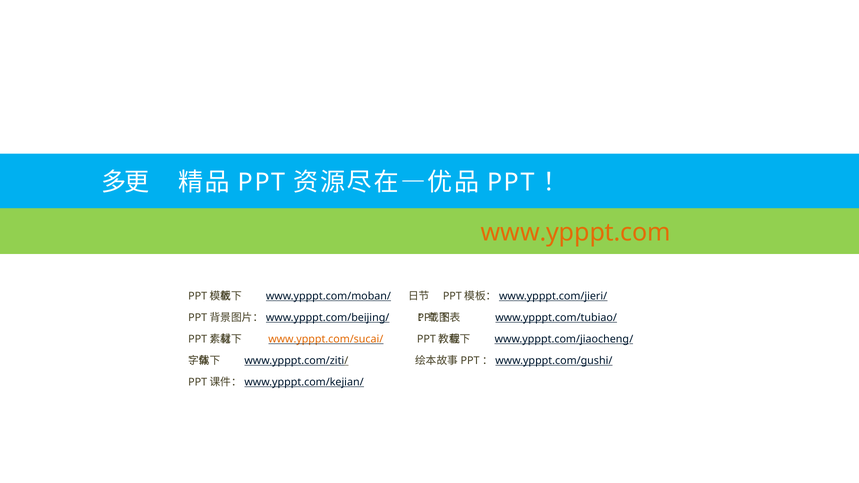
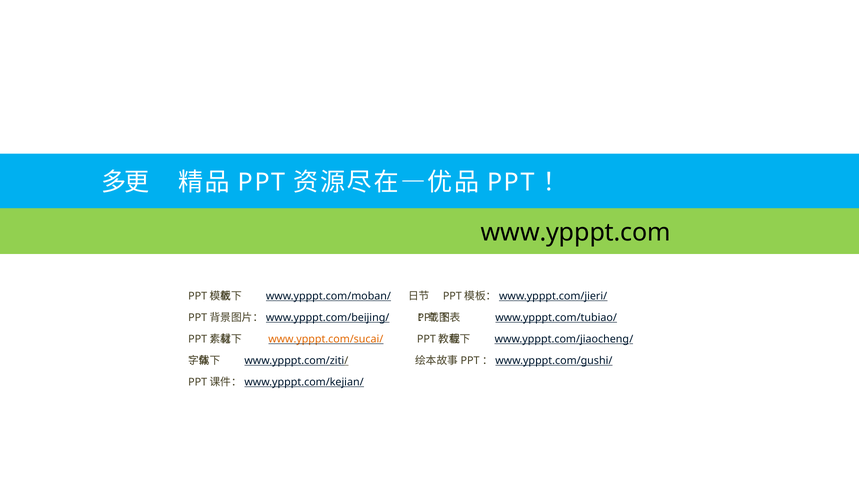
www.ypppt.com colour: orange -> black (576, 233)
